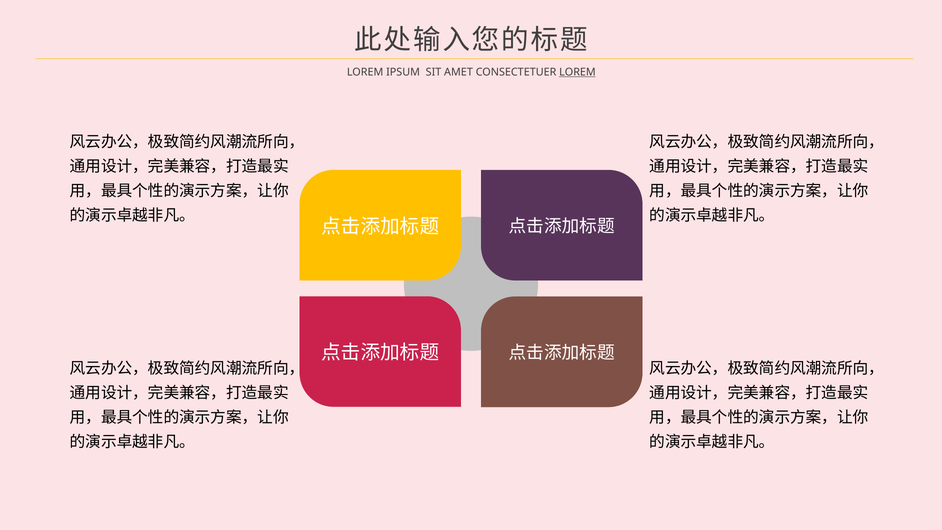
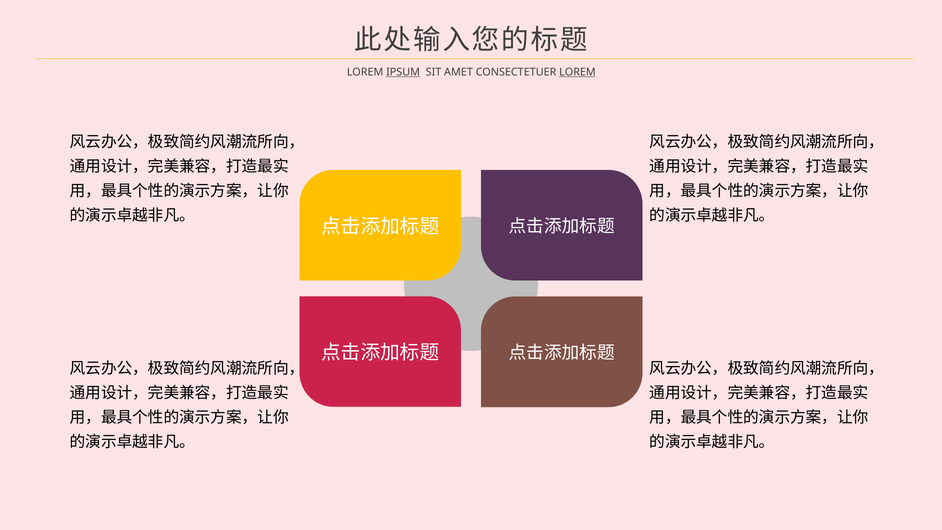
IPSUM underline: none -> present (403, 72)
